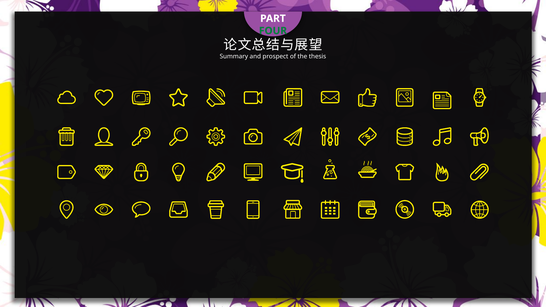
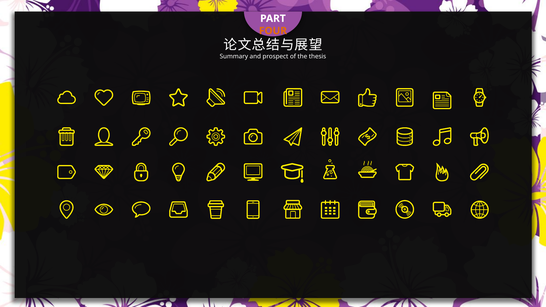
FOUR colour: green -> orange (273, 31)
